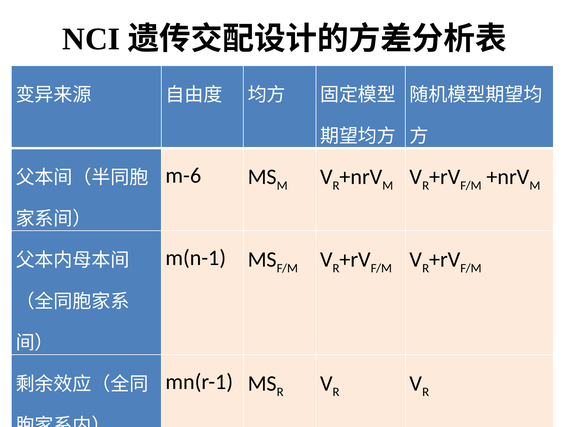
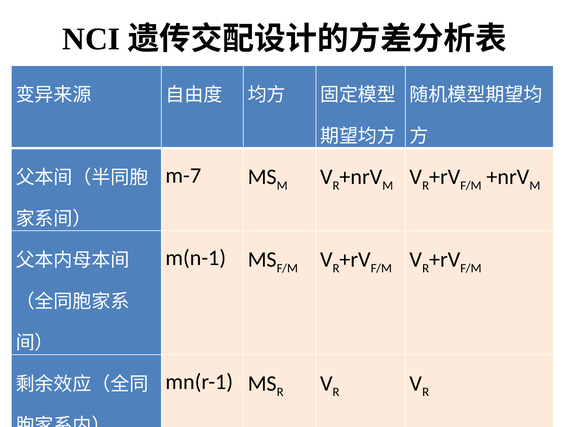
m-6: m-6 -> m-7 (183, 175)
